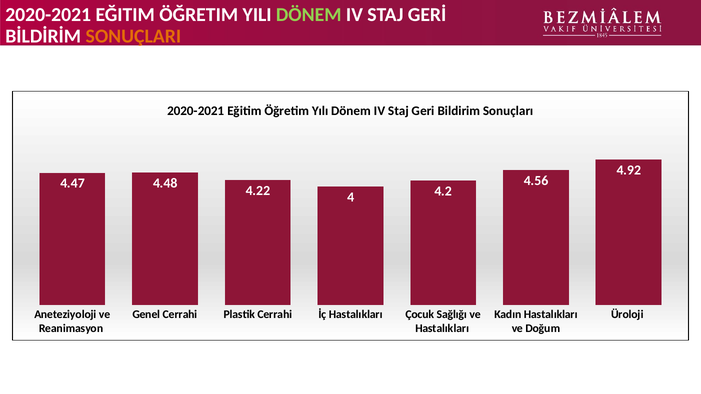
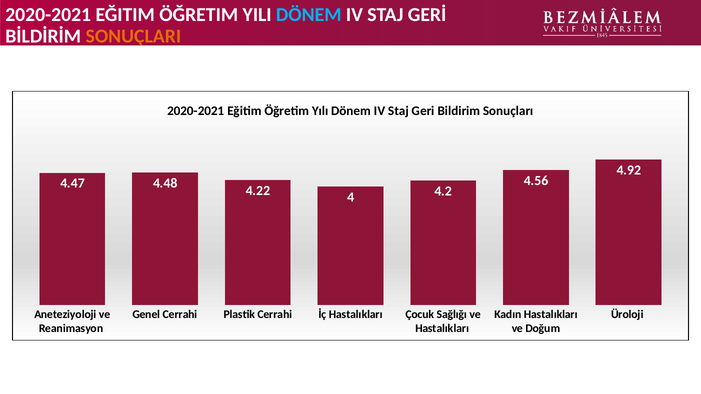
DÖNEM colour: light green -> light blue (309, 15)
